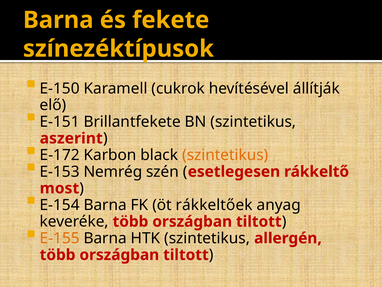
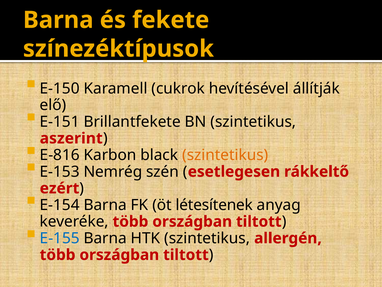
E-172: E-172 -> E-816 (60, 155)
most: most -> ezért (60, 188)
rákkeltőek: rákkeltőek -> létesítenek (214, 205)
E-155 colour: orange -> blue (60, 238)
